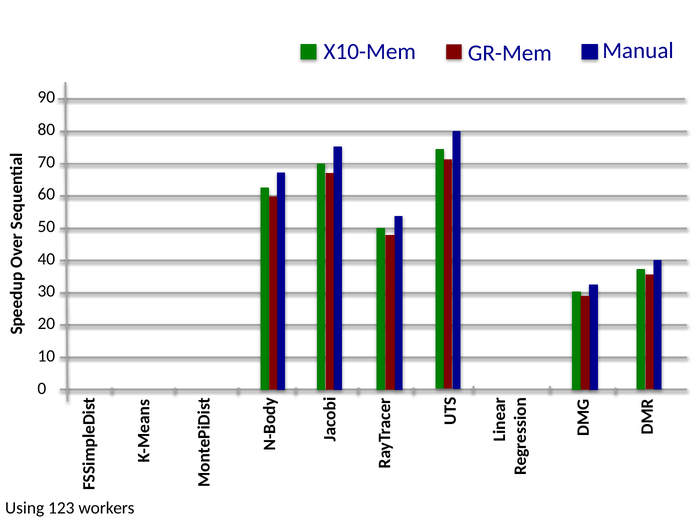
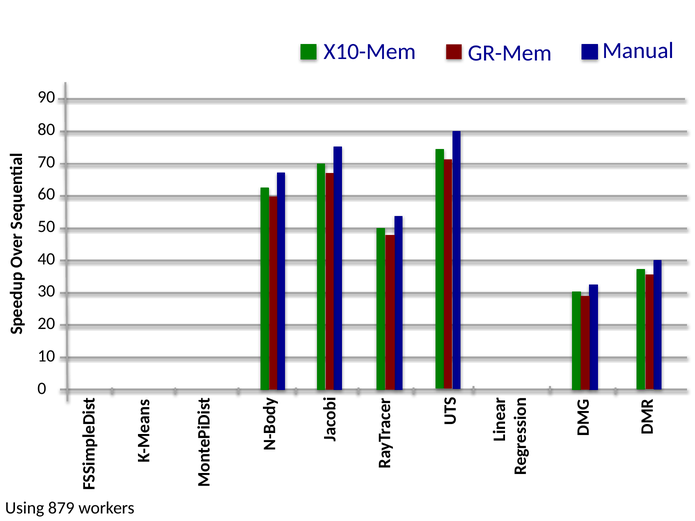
123: 123 -> 879 (61, 508)
